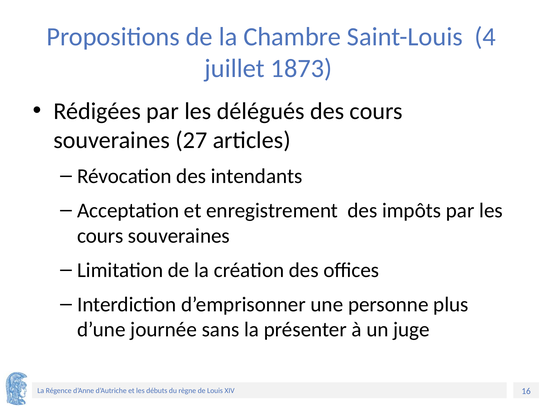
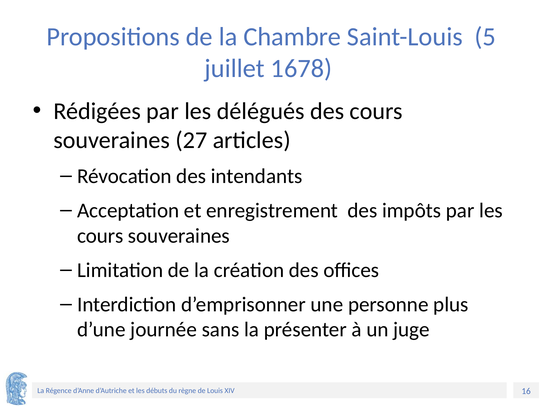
4: 4 -> 5 (485, 37)
1873: 1873 -> 1678 (301, 68)
